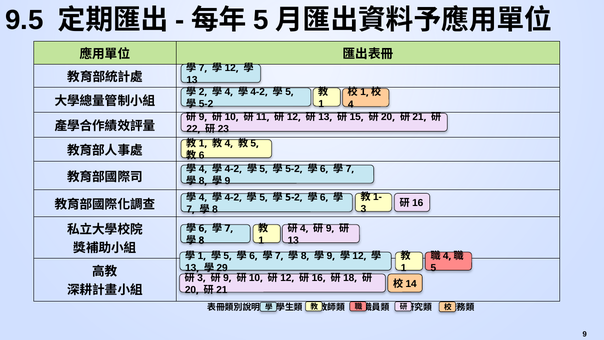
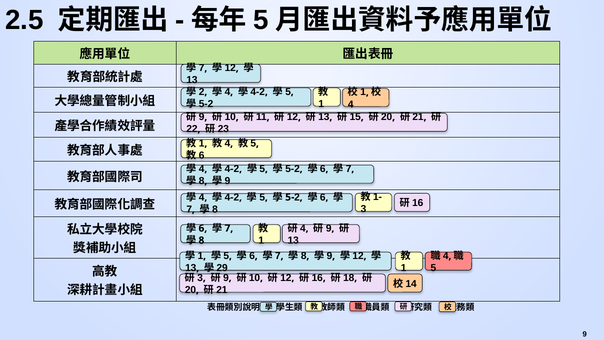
9.5: 9.5 -> 2.5 (24, 20)
